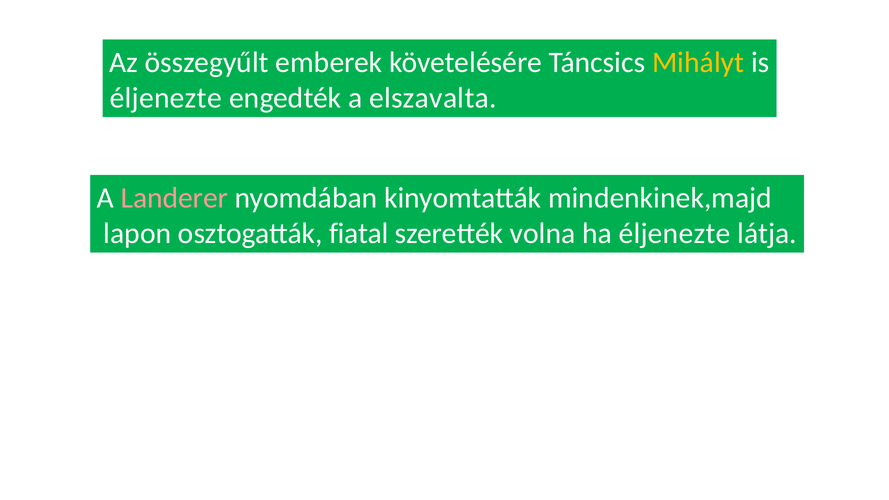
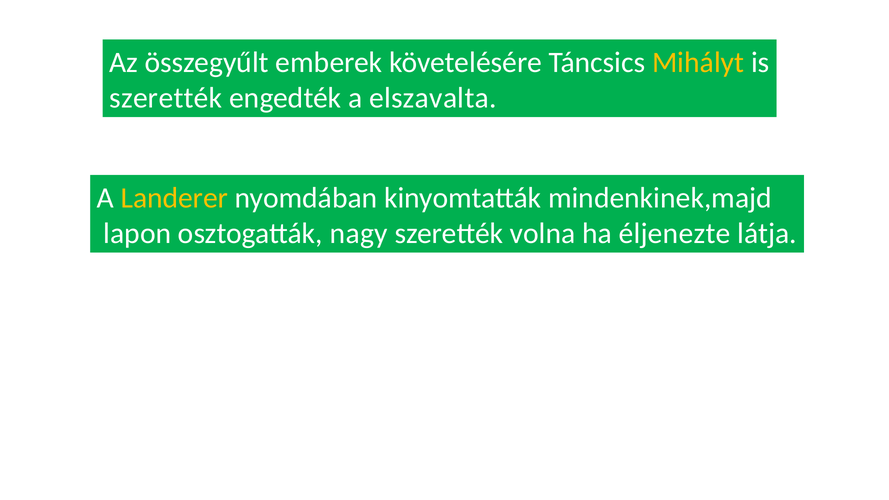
éljenezte: éljenezte -> szerették (166, 98)
Landerer colour: pink -> yellow (174, 198)
fiatal: fiatal -> nagy (359, 234)
